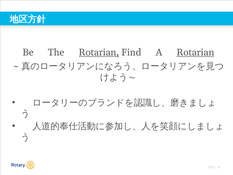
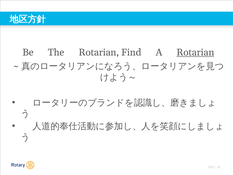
Rotarian underline: present -> none (99, 52)
